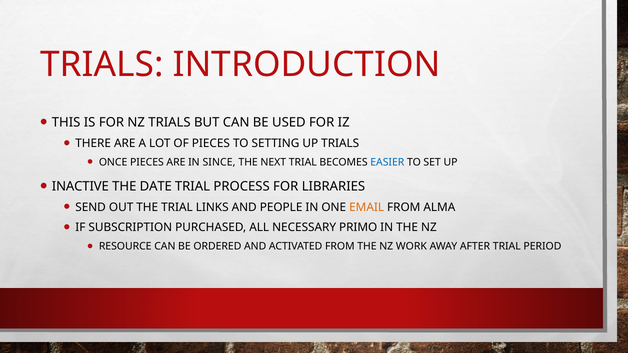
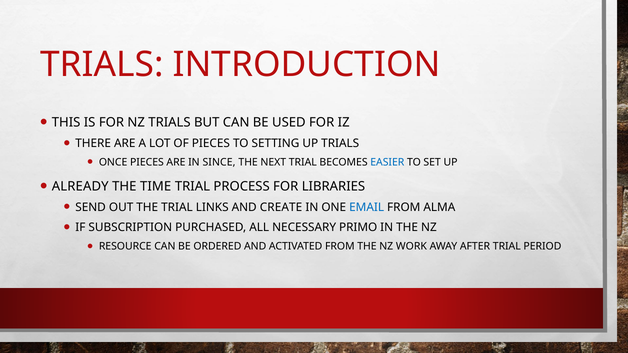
INACTIVE: INACTIVE -> ALREADY (80, 187)
DATE: DATE -> TIME (156, 187)
PEOPLE: PEOPLE -> CREATE (281, 207)
EMAIL colour: orange -> blue (367, 207)
